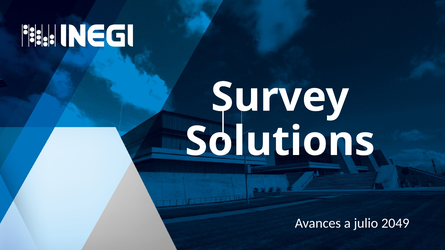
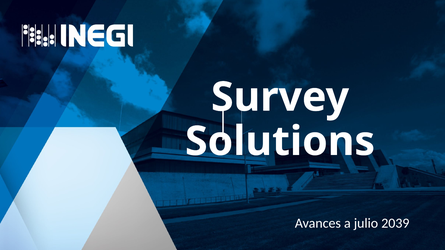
2049: 2049 -> 2039 (395, 223)
